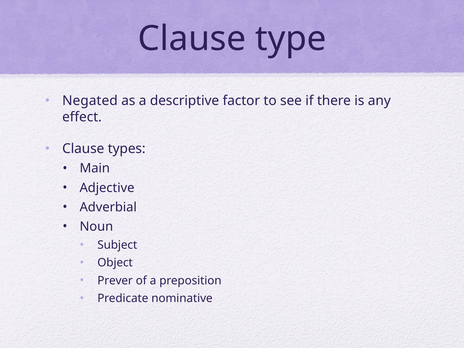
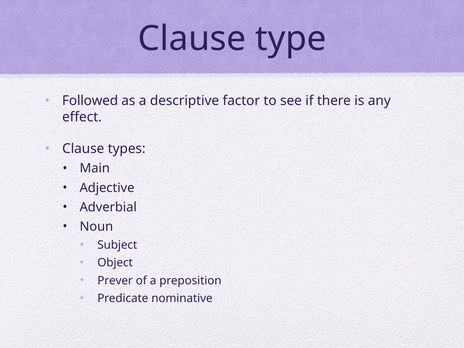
Negated: Negated -> Followed (90, 101)
